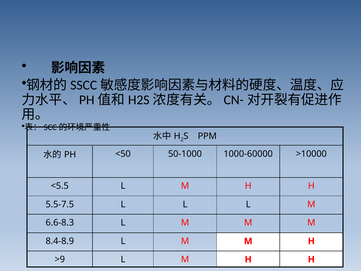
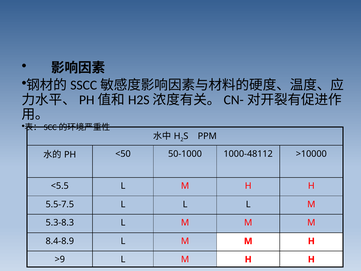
1000-60000: 1000-60000 -> 1000-48112 (248, 154)
6.6-8.3: 6.6-8.3 -> 5.3-8.3 (60, 223)
